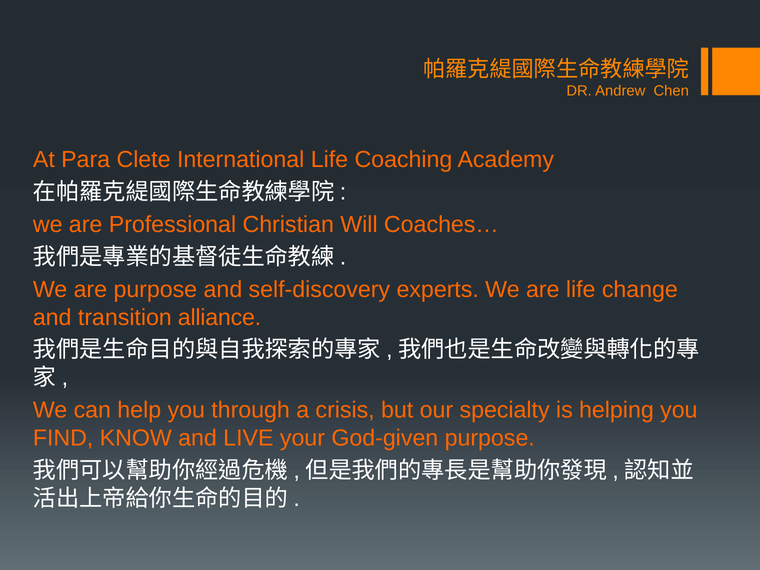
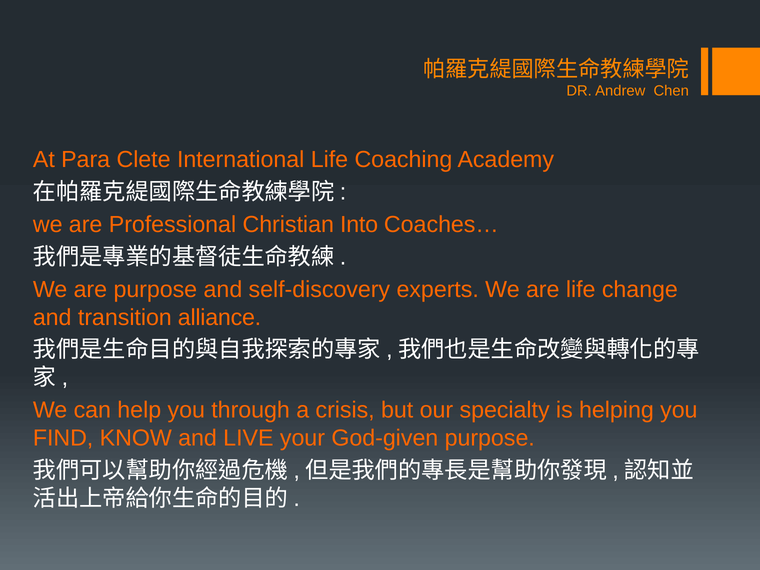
Will: Will -> Into (359, 224)
